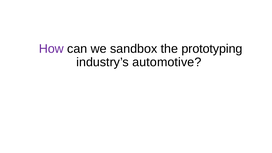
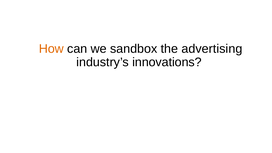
How colour: purple -> orange (51, 49)
prototyping: prototyping -> advertising (212, 49)
automotive: automotive -> innovations (167, 62)
